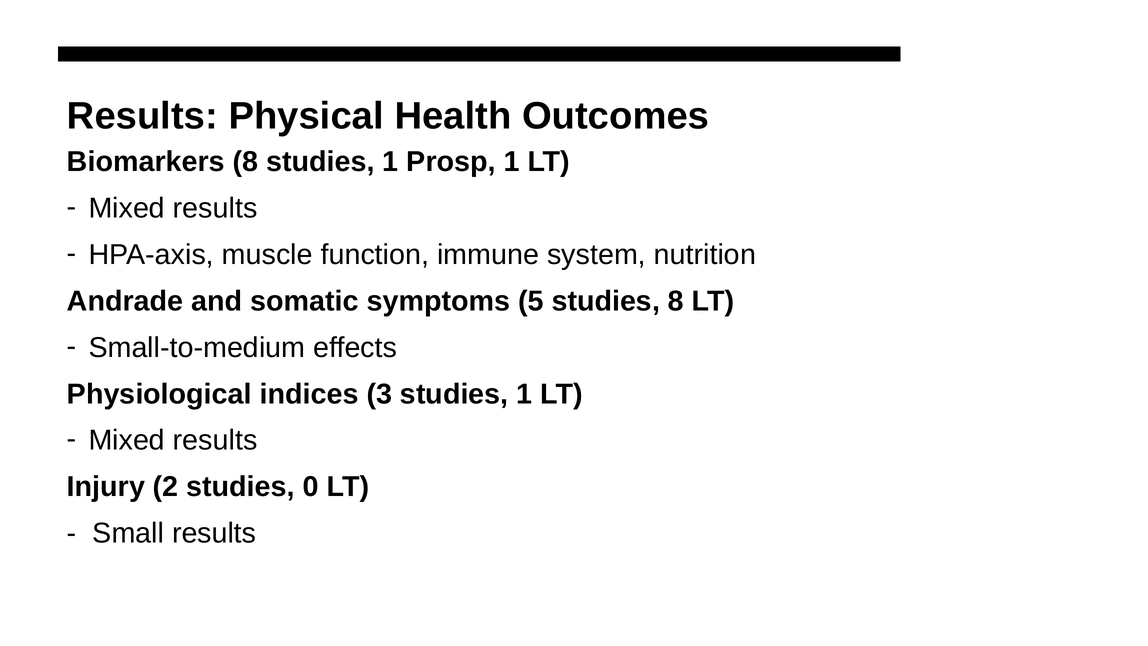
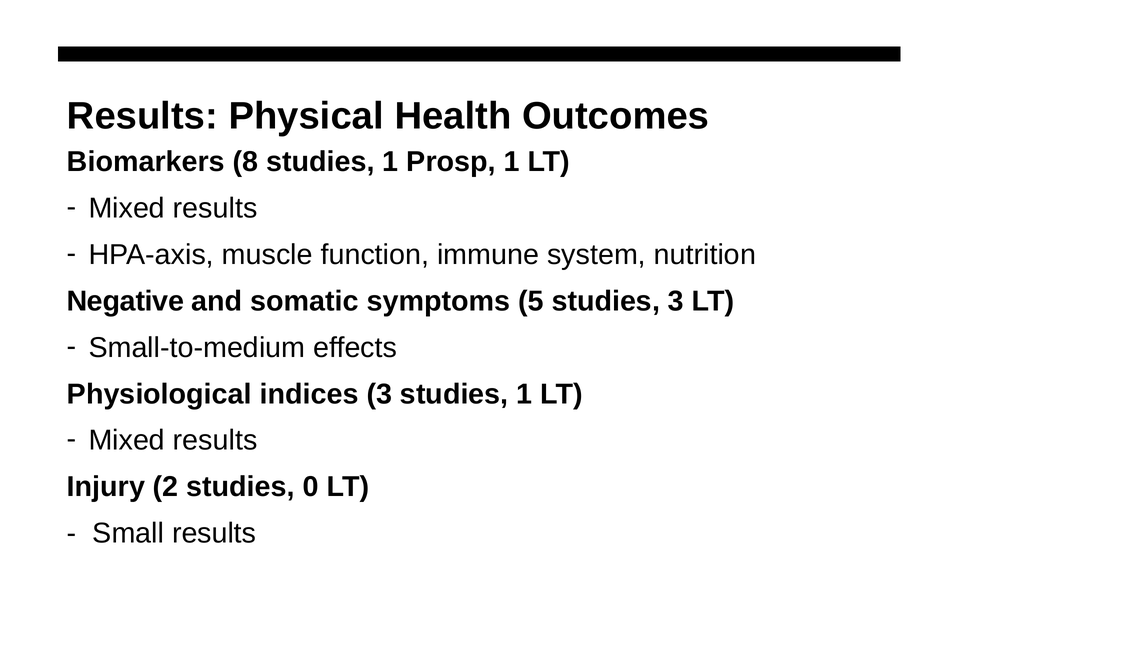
Andrade: Andrade -> Negative (125, 301)
studies 8: 8 -> 3 (676, 301)
